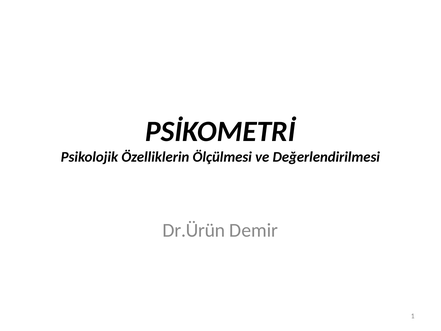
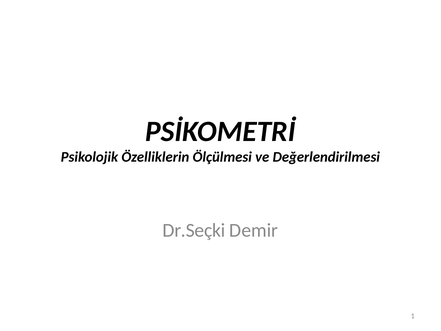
Dr.Ürün: Dr.Ürün -> Dr.Seçki (194, 230)
